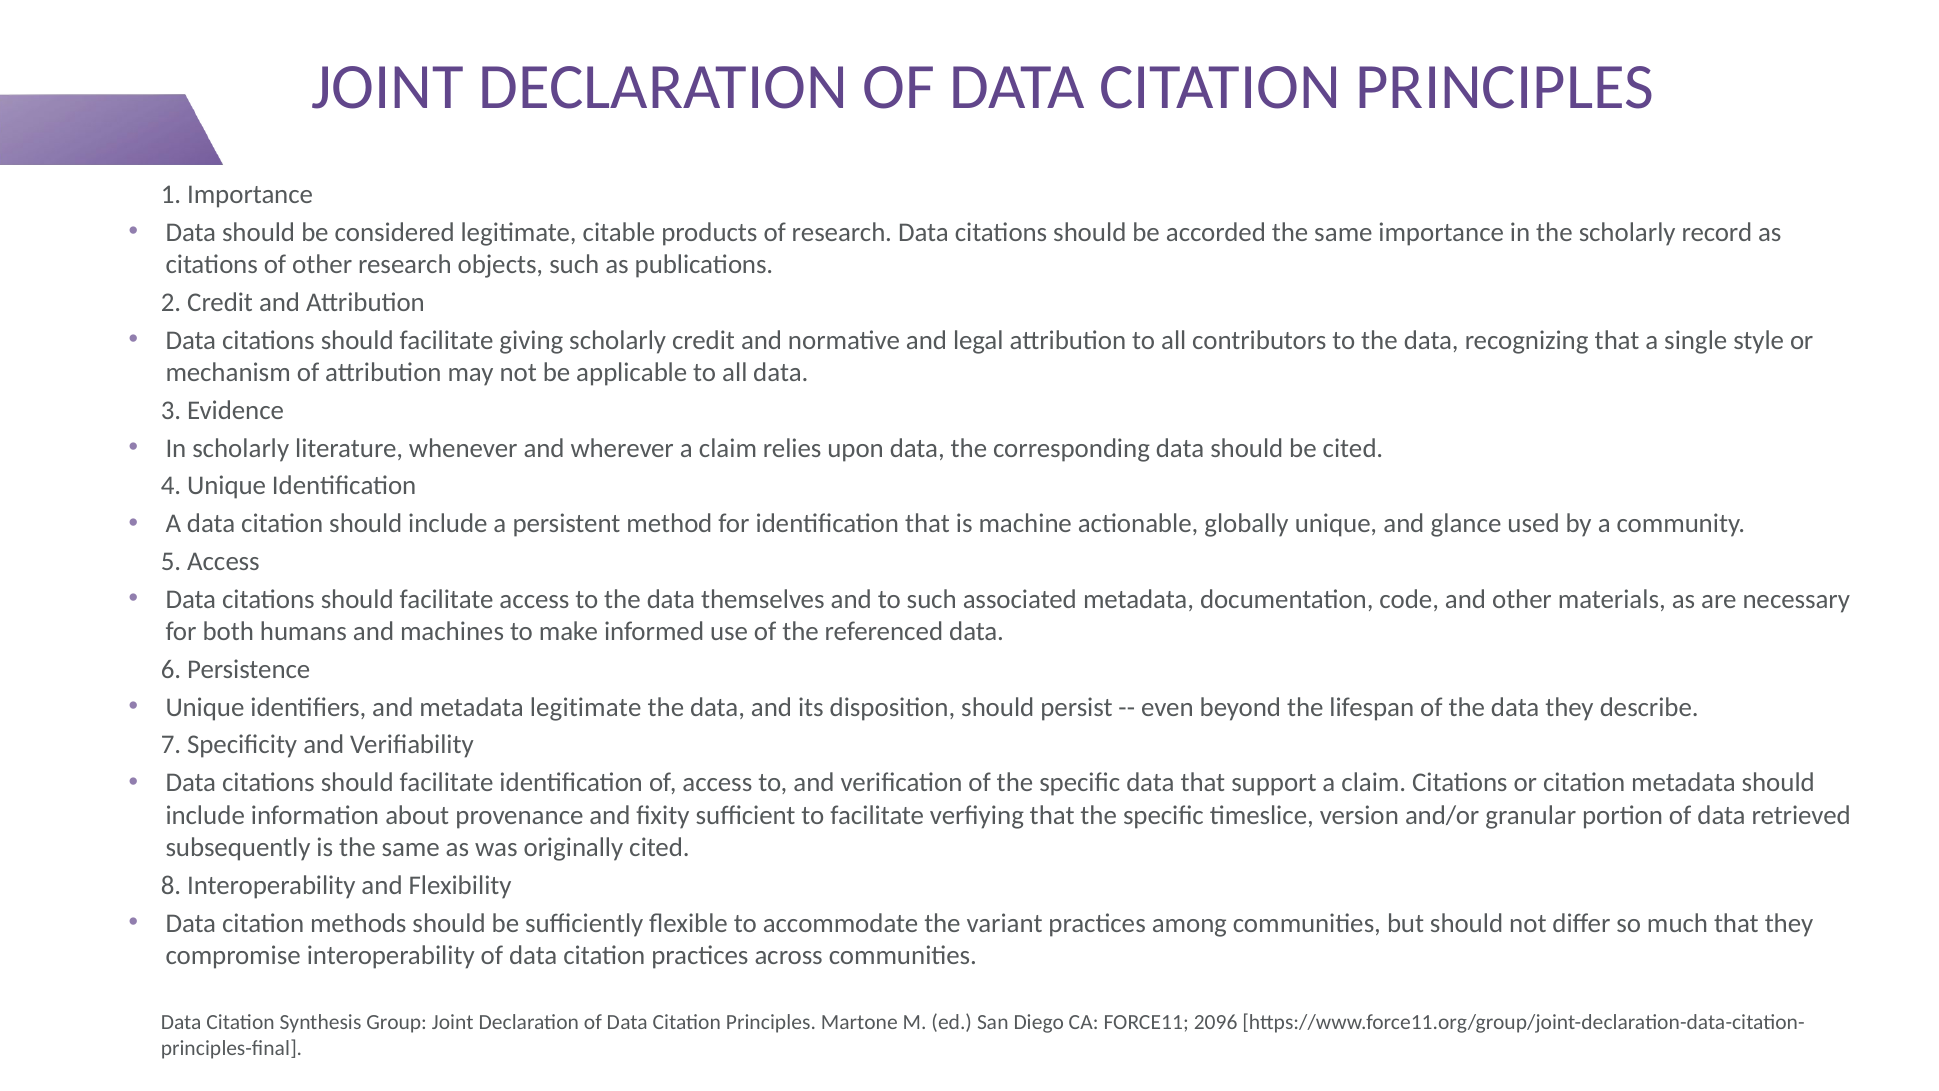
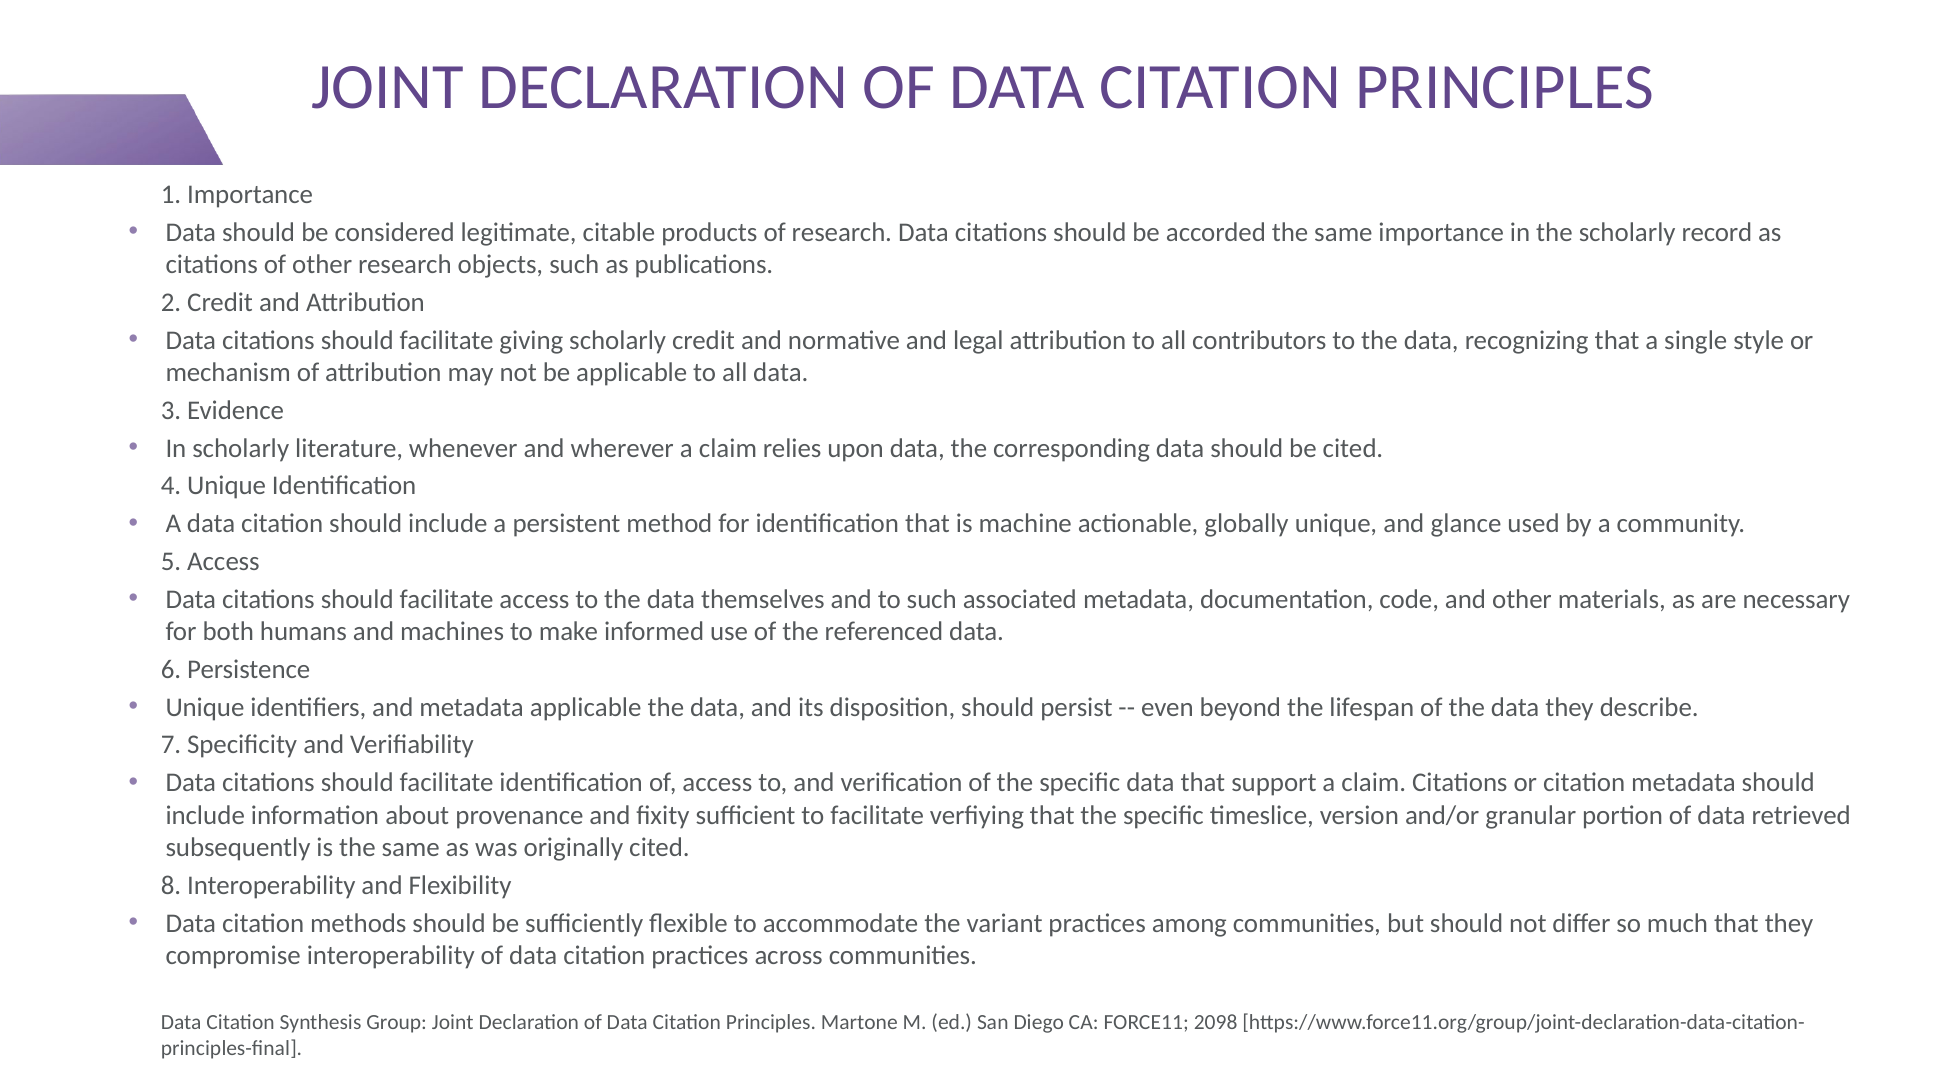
metadata legitimate: legitimate -> applicable (586, 707)
2096: 2096 -> 2098 (1216, 1022)
